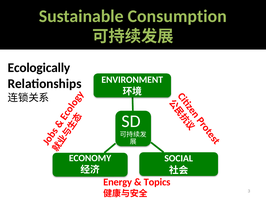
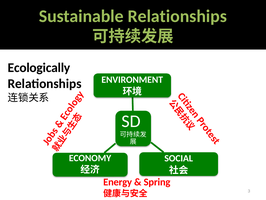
Sustainable Consumption: Consumption -> Relationships (177, 16)
Topics: Topics -> Spring (157, 182)
